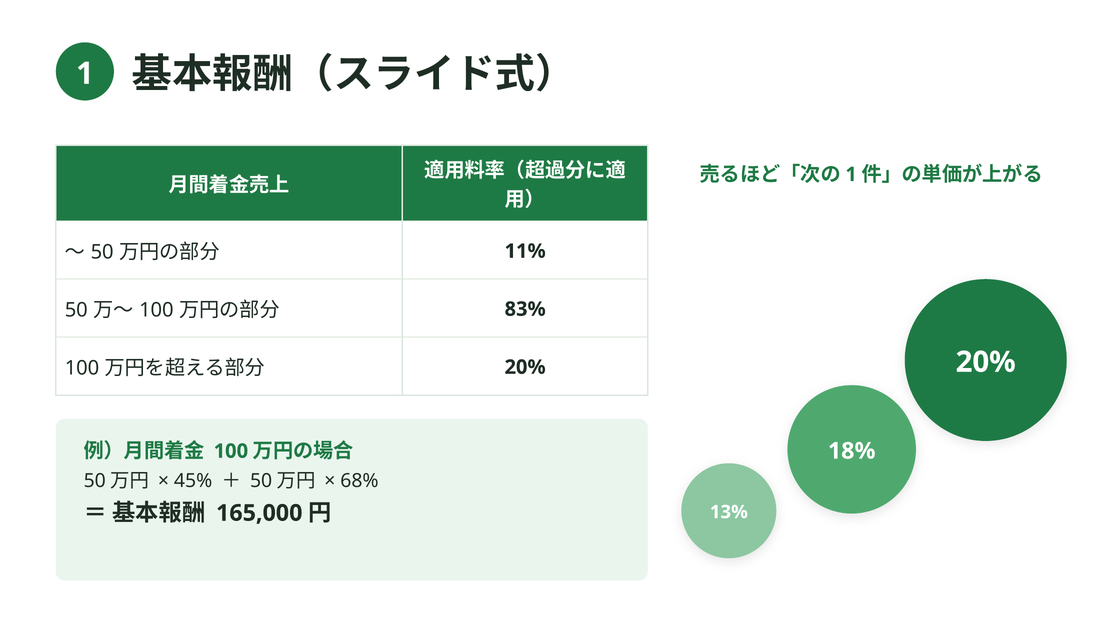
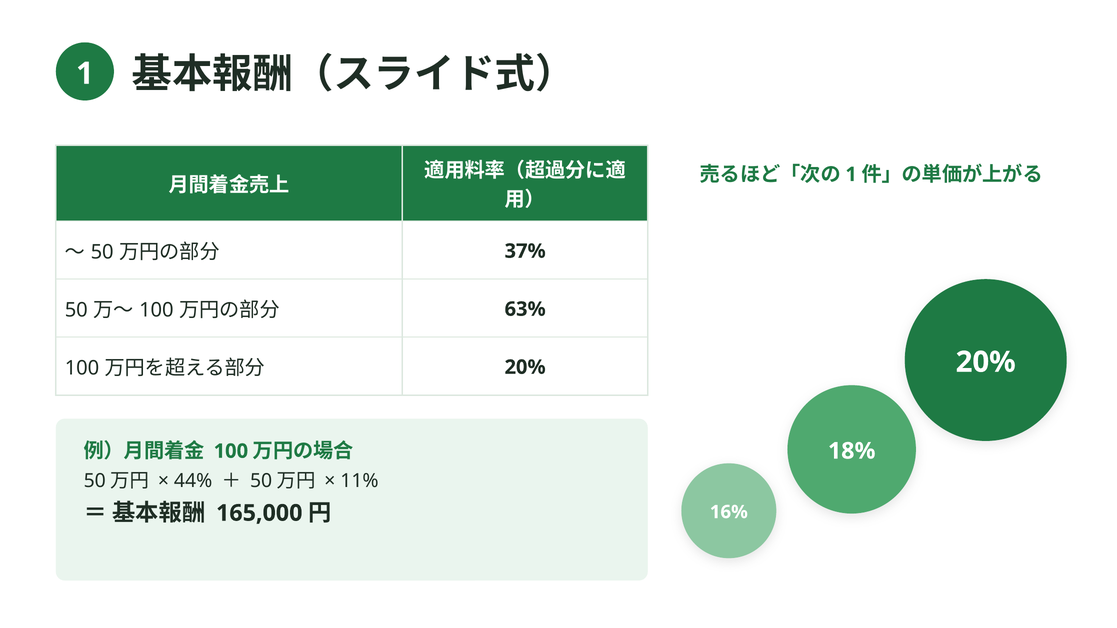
11%: 11% -> 37% (525, 251)
83%: 83% -> 63% (525, 309)
45%: 45% -> 44% (193, 481)
68%: 68% -> 11% (359, 481)
13%: 13% -> 16% (729, 512)
